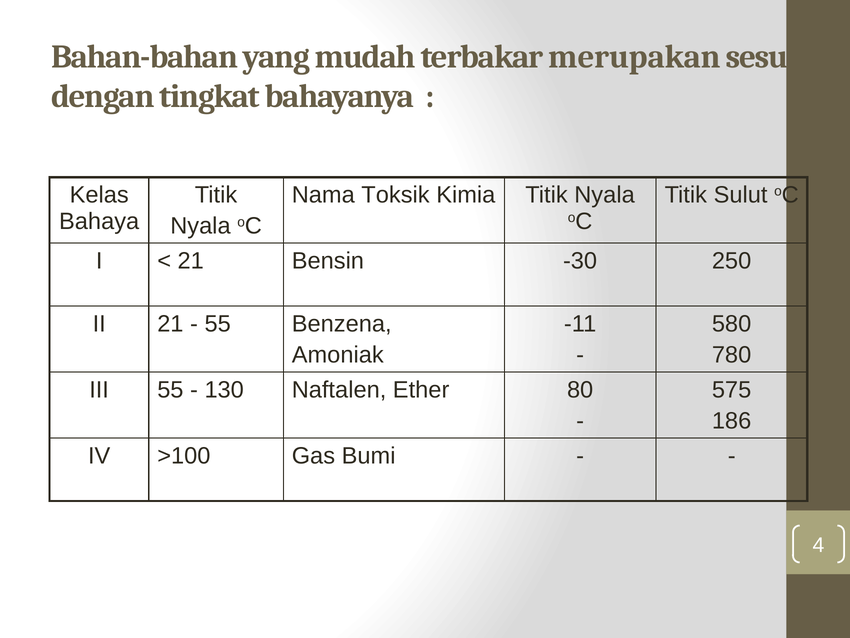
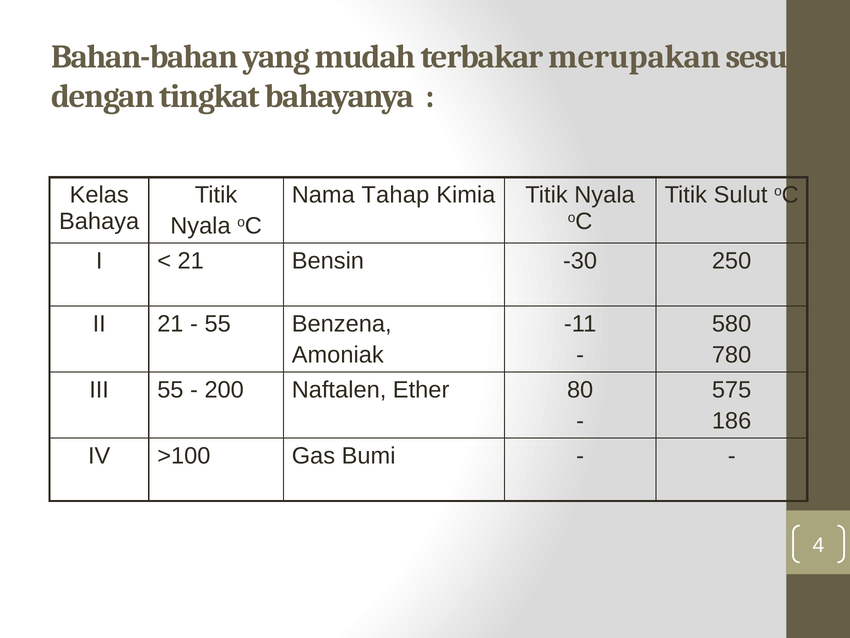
Toksik: Toksik -> Tahap (395, 195)
130: 130 -> 200 (224, 390)
